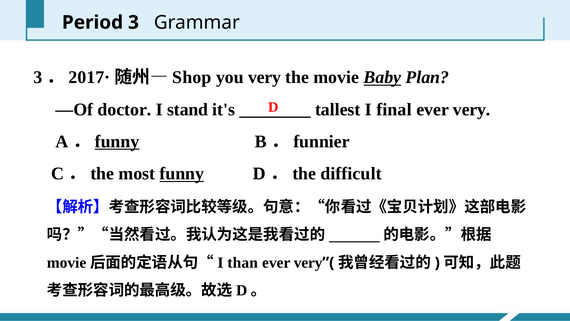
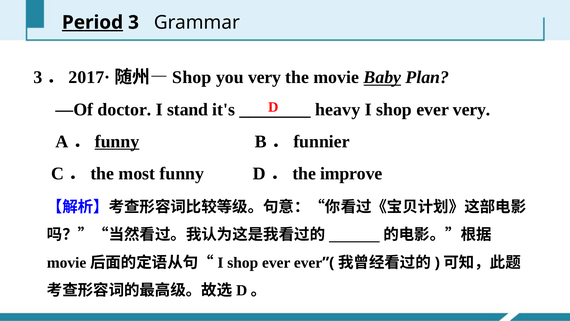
Period underline: none -> present (93, 22)
tallest: tallest -> heavy (338, 109)
I final: final -> shop (394, 109)
funny underline: present -> none (182, 174)
difficult: difficult -> improve (351, 174)
than: than -> shop (243, 262)
very: very -> ever (308, 262)
